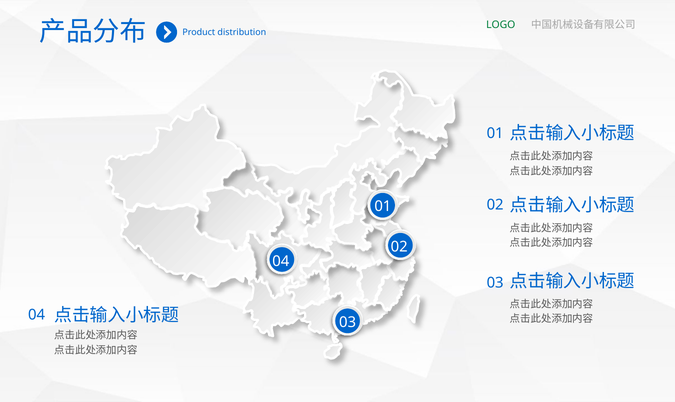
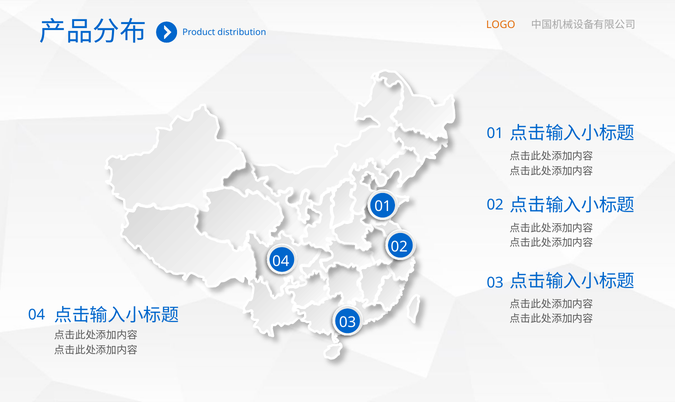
LOGO colour: green -> orange (501, 25)
